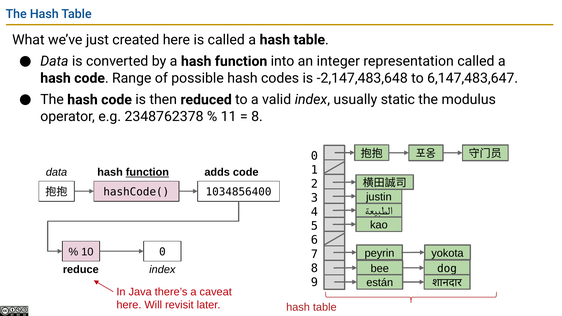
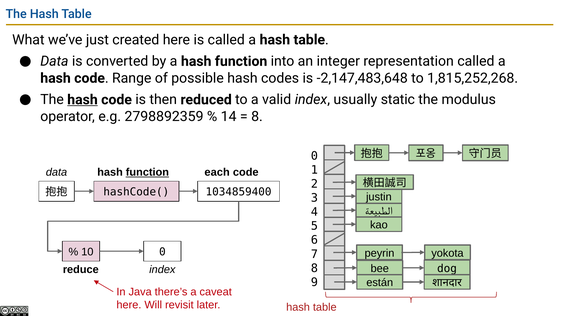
6,147,483,647: 6,147,483,647 -> 1,815,252,268 (473, 78)
hash underline: none -> present (82, 100)
2348762378: 2348762378 -> 2798892359 (164, 117)
11: 11 -> 14 (229, 117)
adds: adds -> each (217, 172)
1034856400: 1034856400 -> 1034859400 (239, 192)
